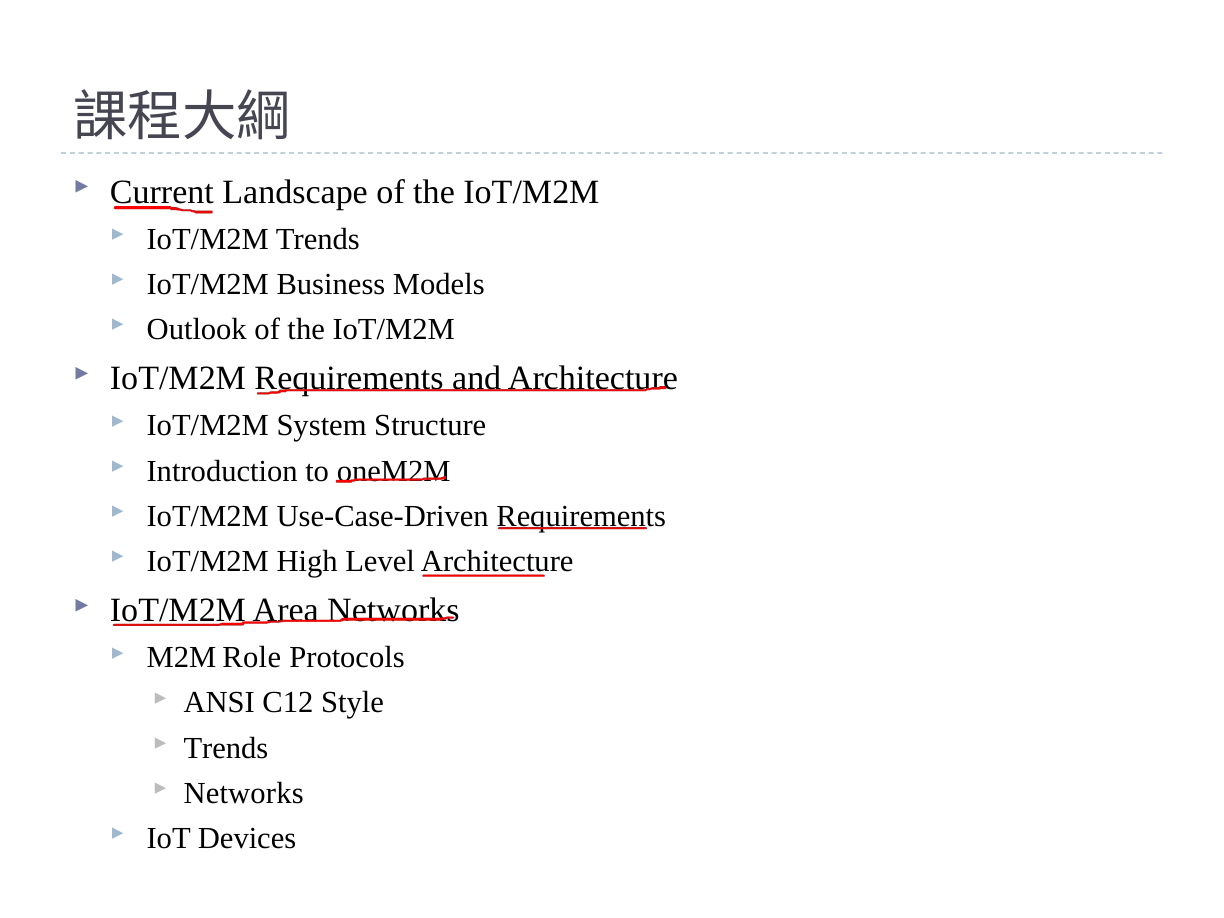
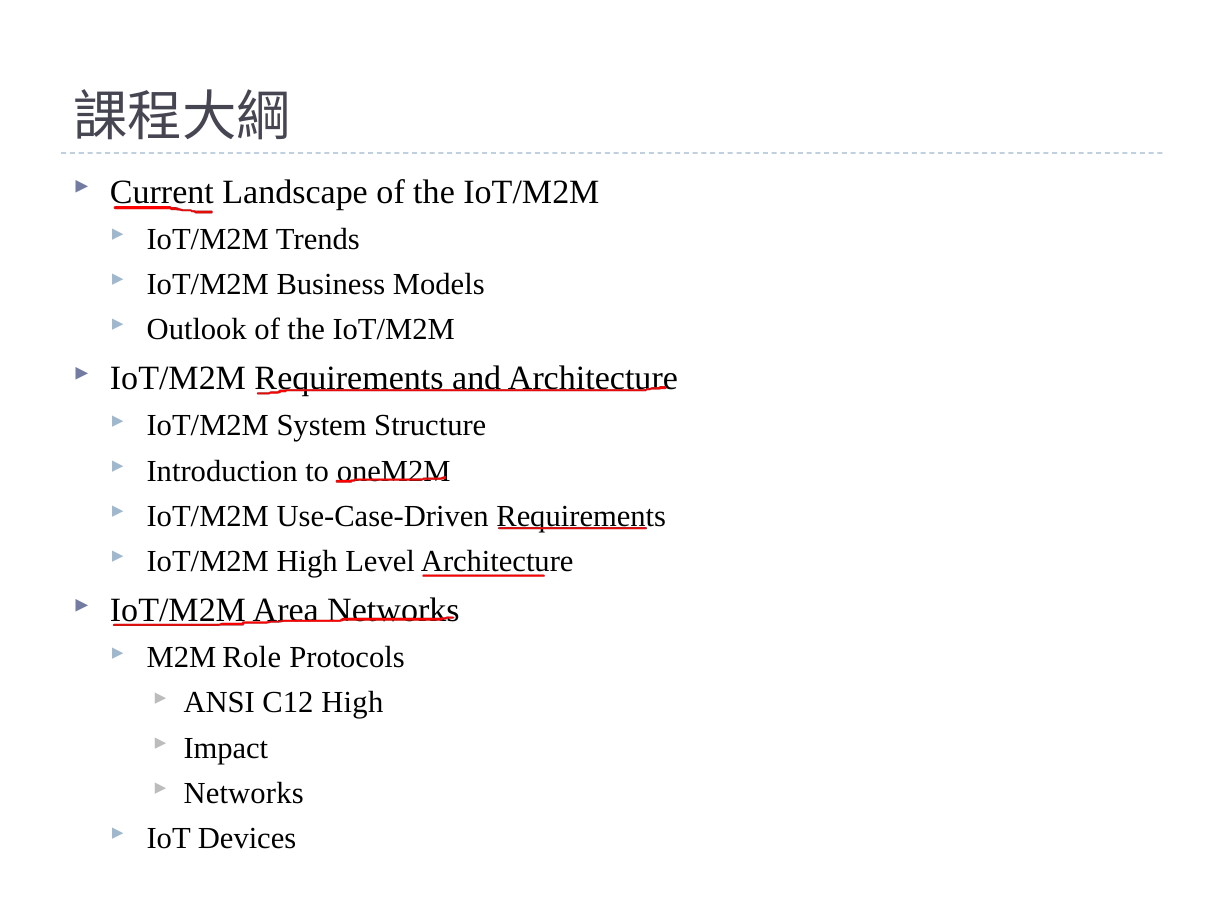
C12 Style: Style -> High (352, 703)
Trends: Trends -> Impact (226, 748)
